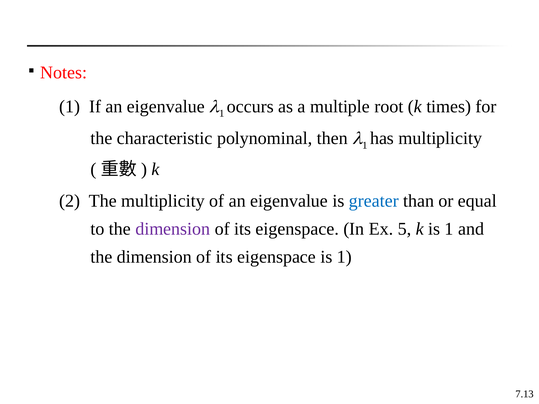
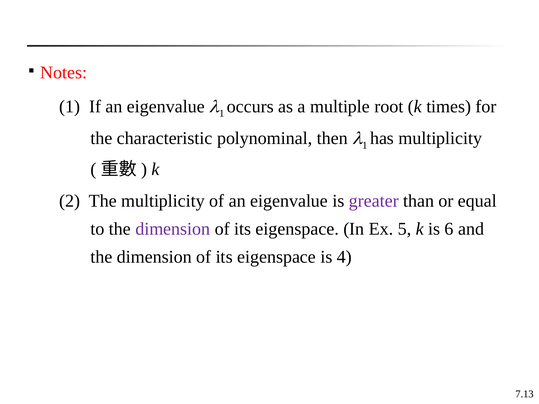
greater colour: blue -> purple (374, 201)
k is 1: 1 -> 6 (449, 229)
eigenspace is 1: 1 -> 4 (344, 257)
